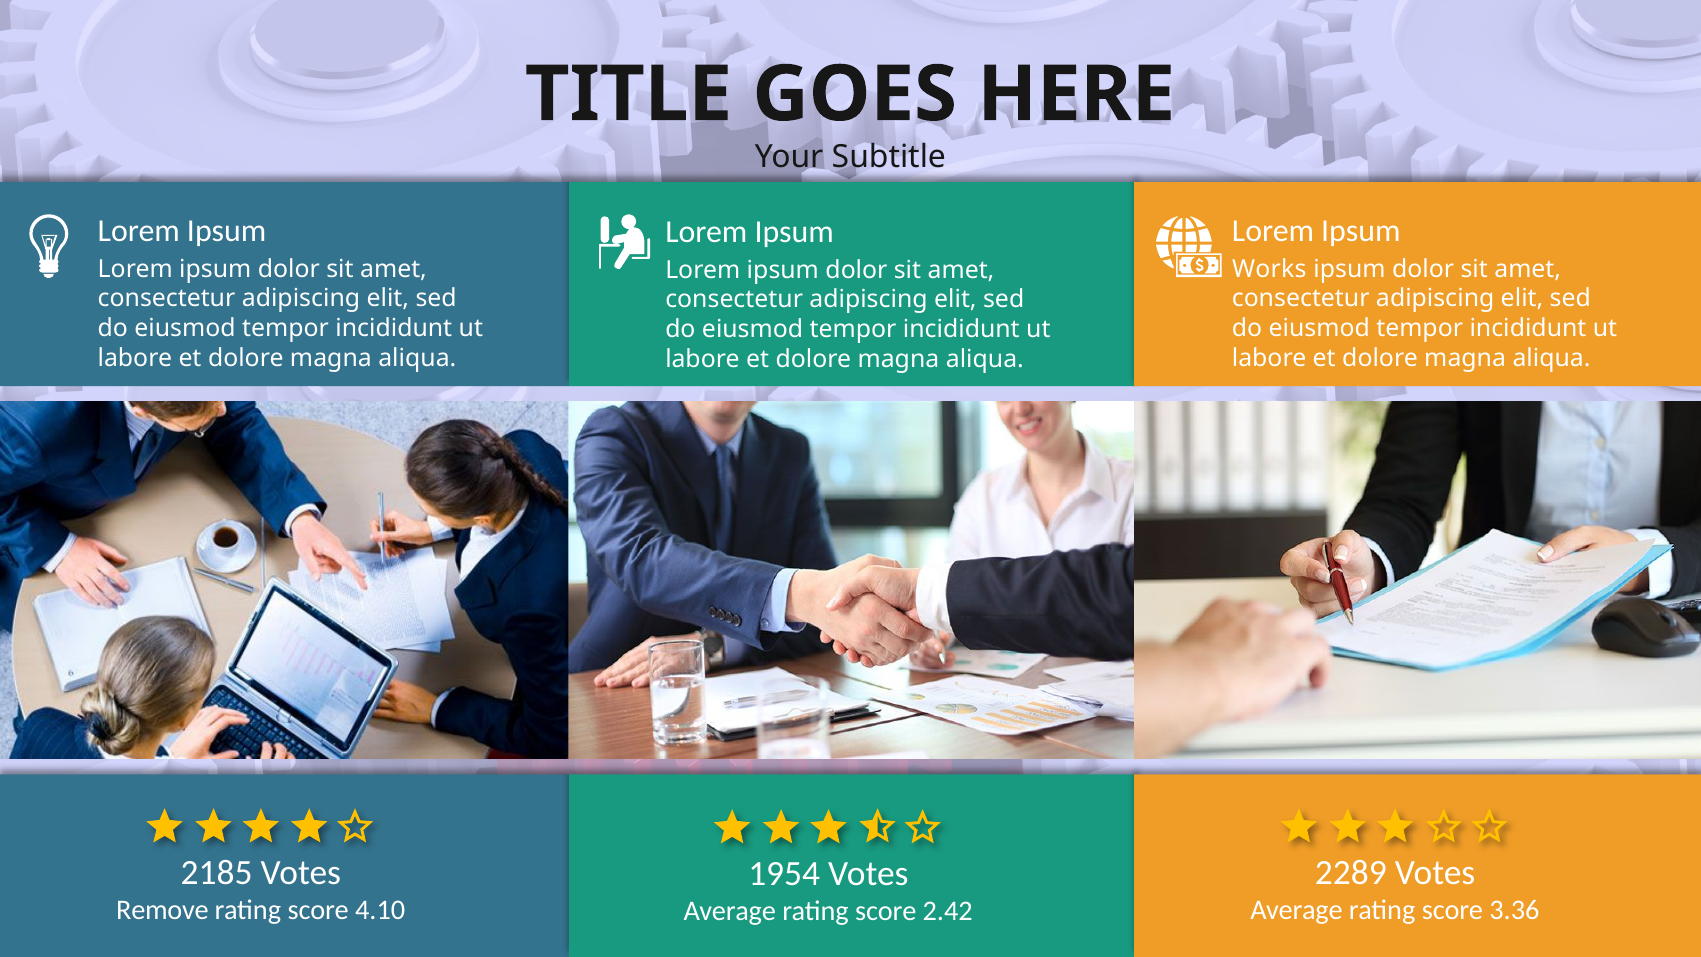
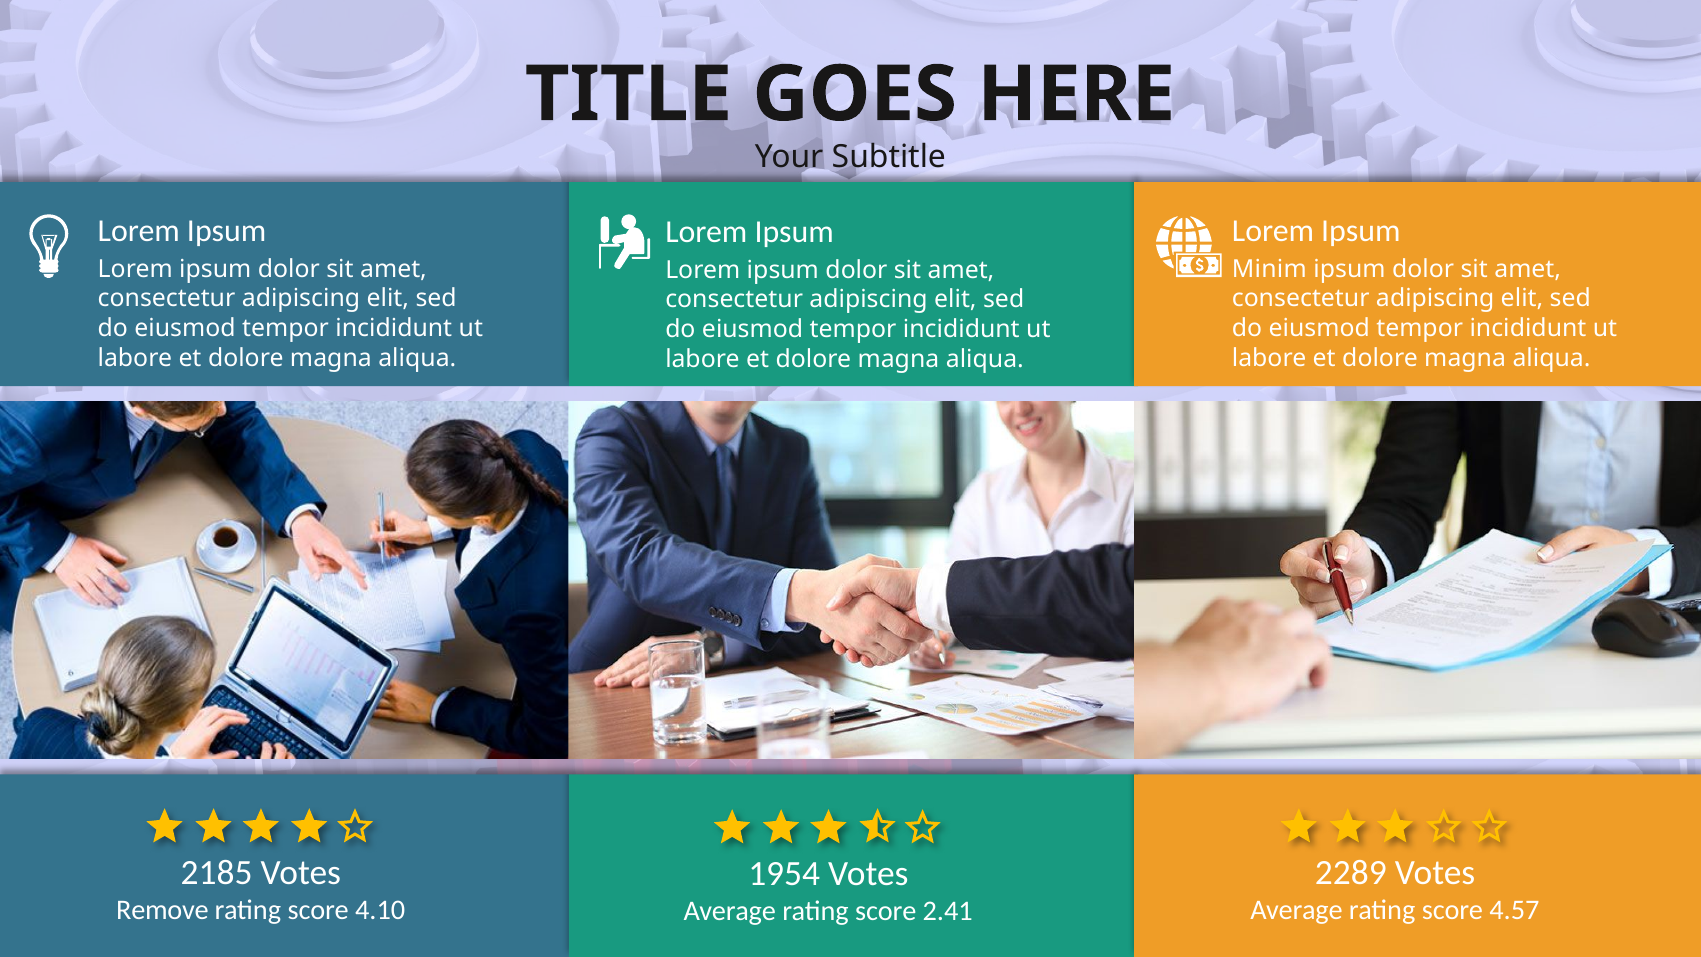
Works: Works -> Minim (1269, 269)
3.36: 3.36 -> 4.57 (1514, 910)
2.42: 2.42 -> 2.41 (948, 911)
